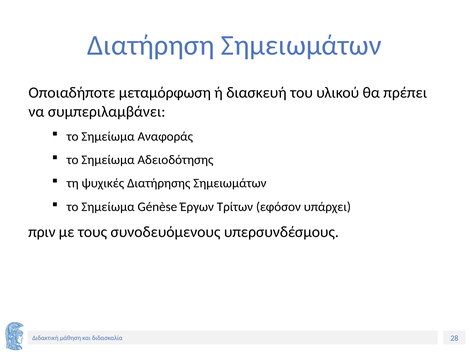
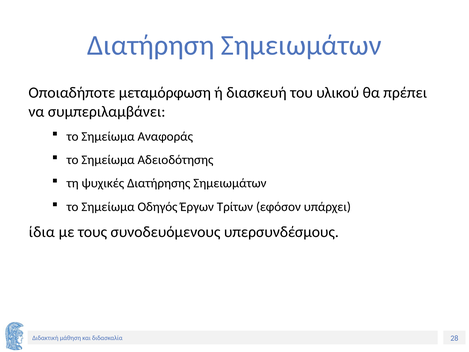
Génèse: Génèse -> Οδηγός (157, 207)
πριν: πριν -> ίδια (42, 232)
